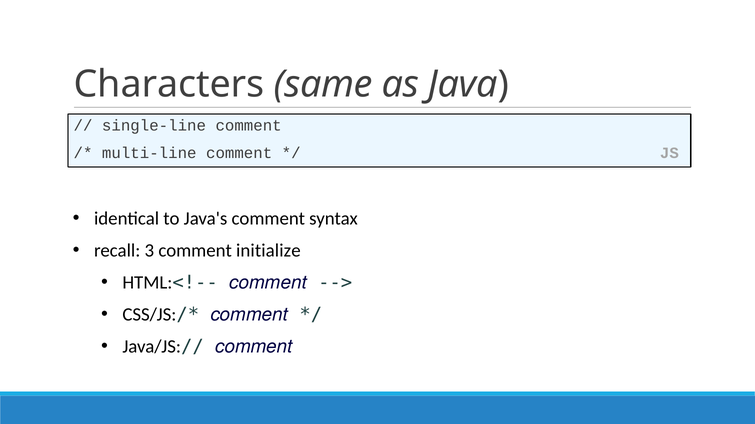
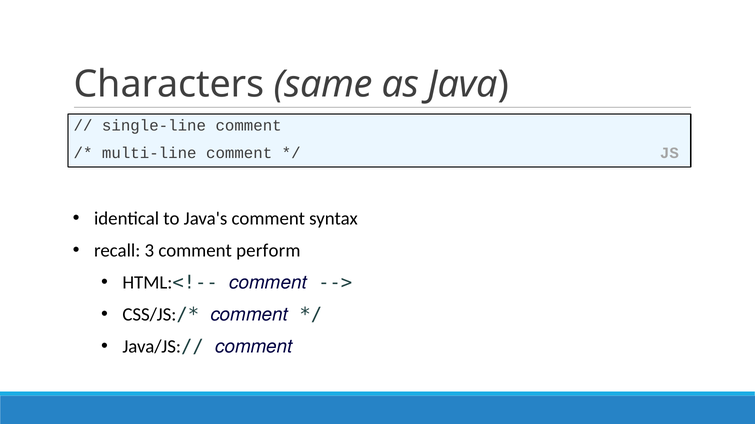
initialize: initialize -> perform (268, 251)
